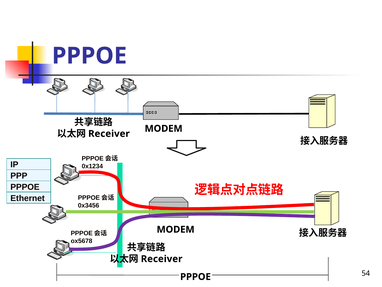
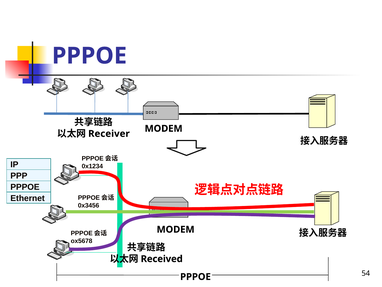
Receiver: Receiver -> Received (162, 258)
